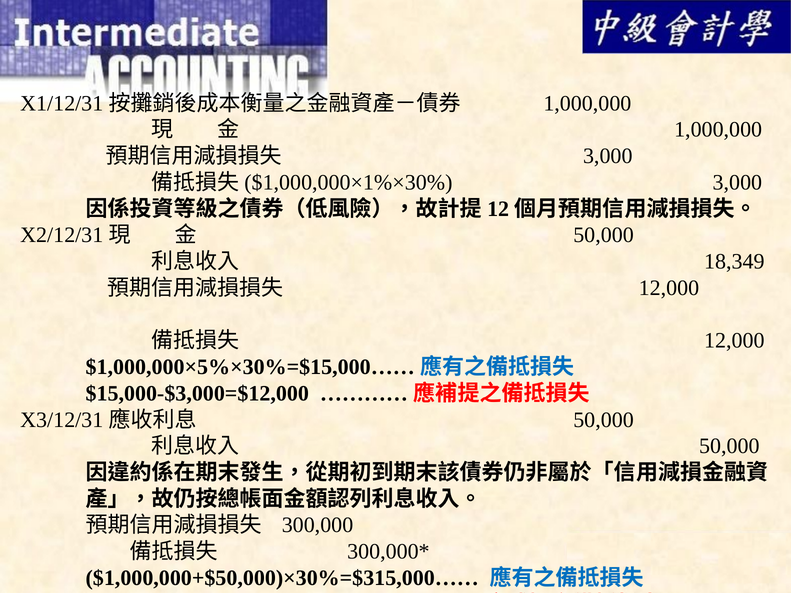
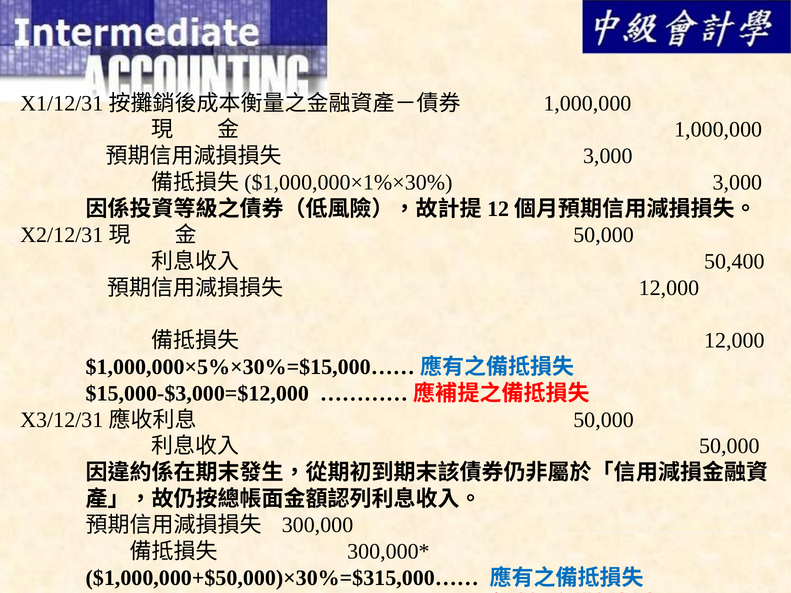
18,349: 18,349 -> 50,400 (734, 262)
